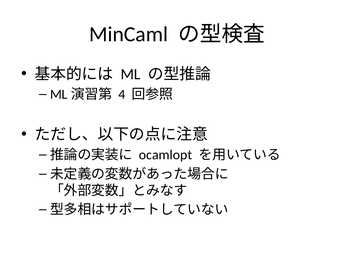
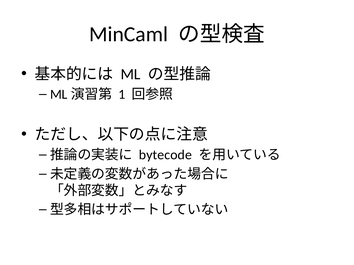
4: 4 -> 1 (122, 95)
ocamlopt: ocamlopt -> bytecode (165, 155)
